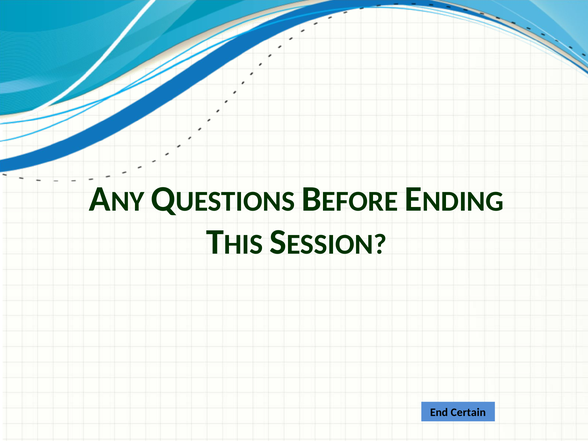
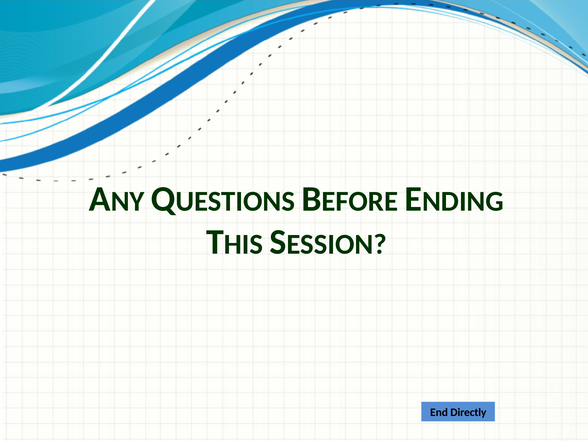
Certain: Certain -> Directly (468, 412)
